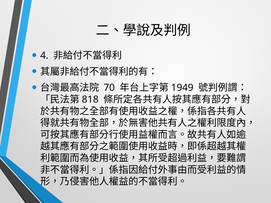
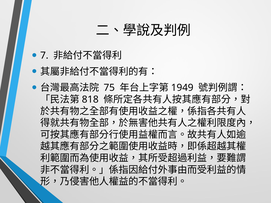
4: 4 -> 7 (44, 56)
70: 70 -> 75 (109, 88)
